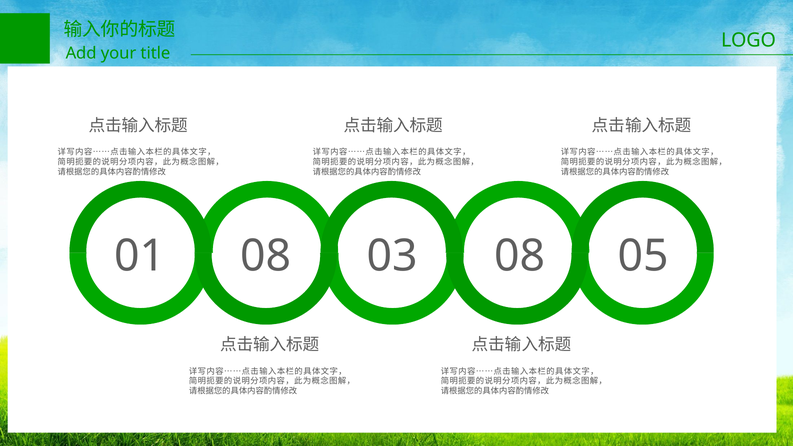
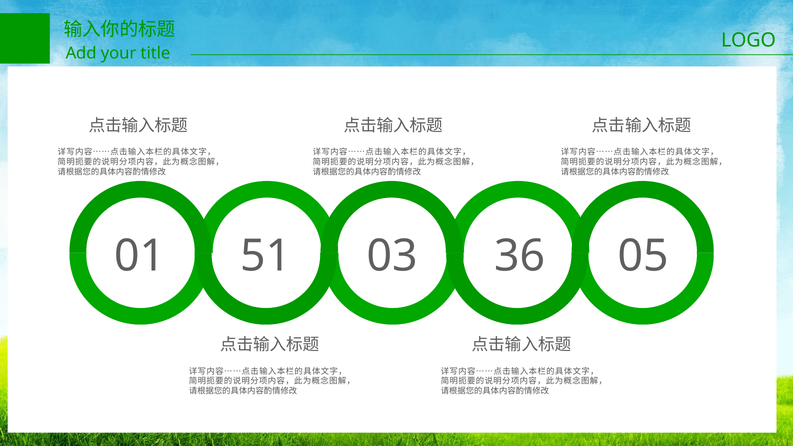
01 08: 08 -> 51 (266, 256)
03 08: 08 -> 36 (520, 256)
